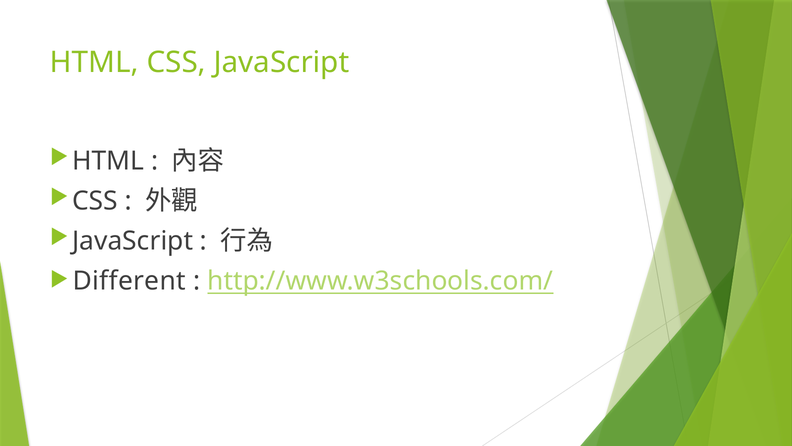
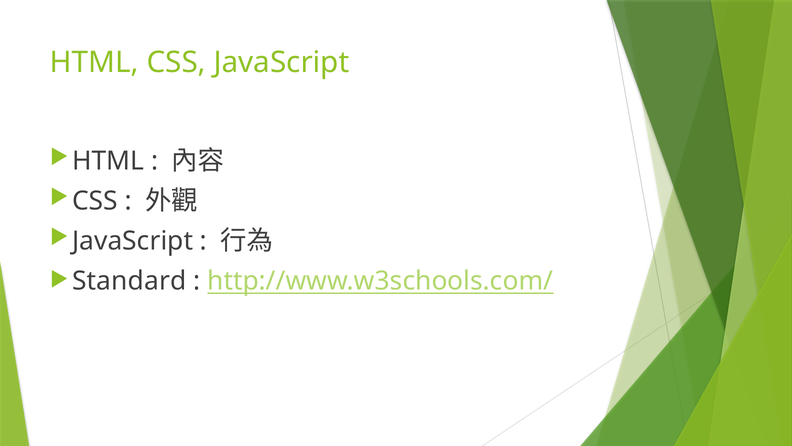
Different: Different -> Standard (129, 281)
